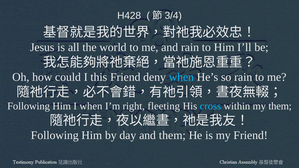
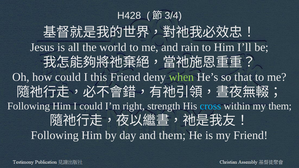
when colour: light blue -> light green (181, 77)
so rain: rain -> that (243, 77)
I when: when -> could (91, 106)
fleeting: fleeting -> strength (164, 106)
